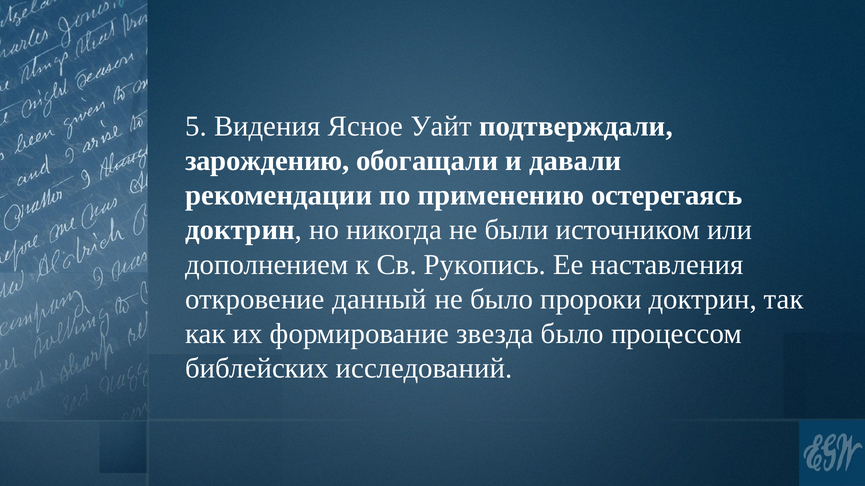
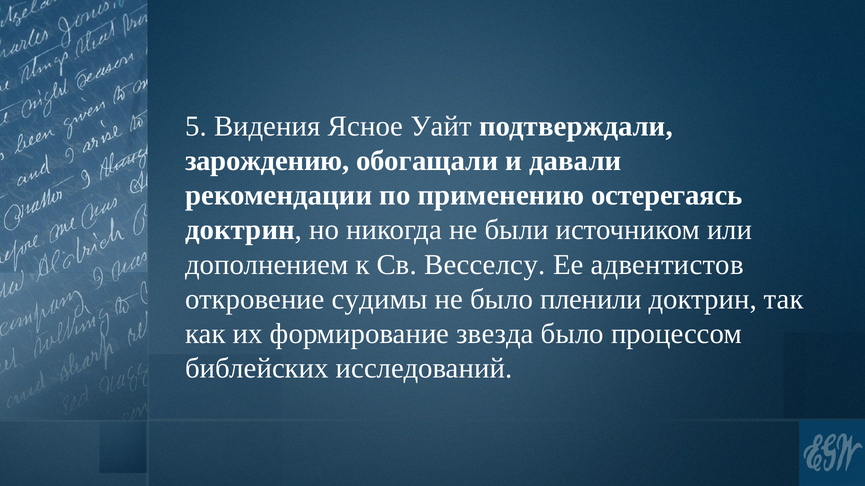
Рукопись: Рукопись -> Весселсу (485, 265)
наставления: наставления -> адвентистов (667, 265)
данный: данный -> судимы (380, 299)
пророки: пророки -> пленили (591, 299)
